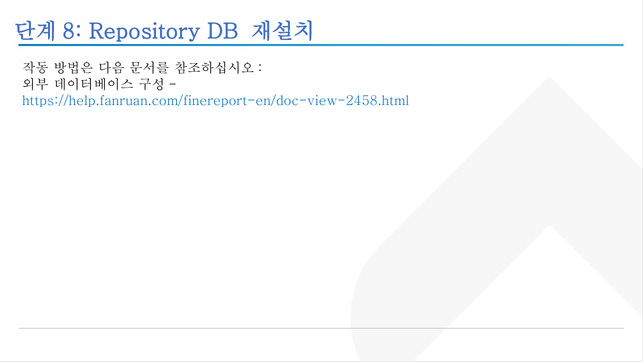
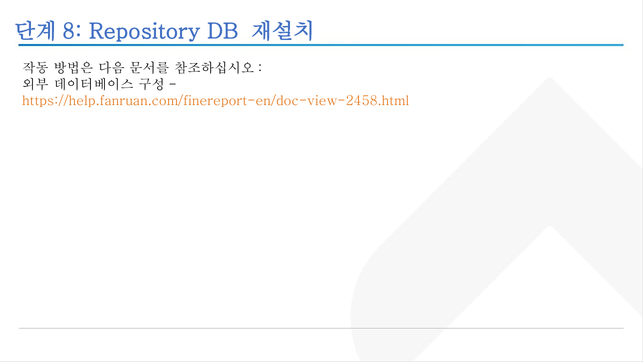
https://help.fanruan.com/finereport-en/doc-view-2458.html colour: blue -> orange (216, 101)
